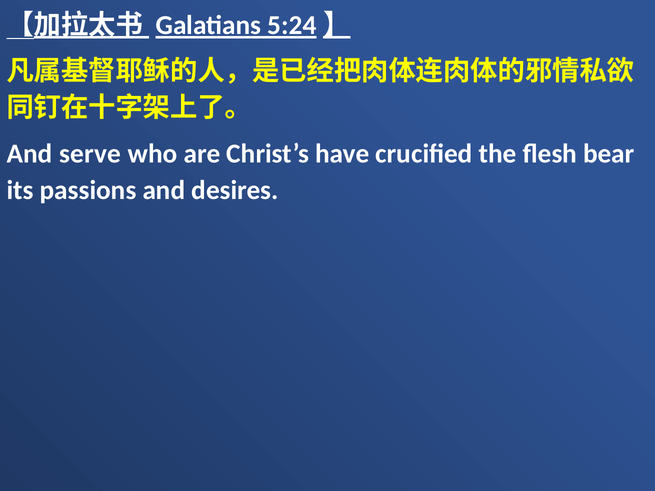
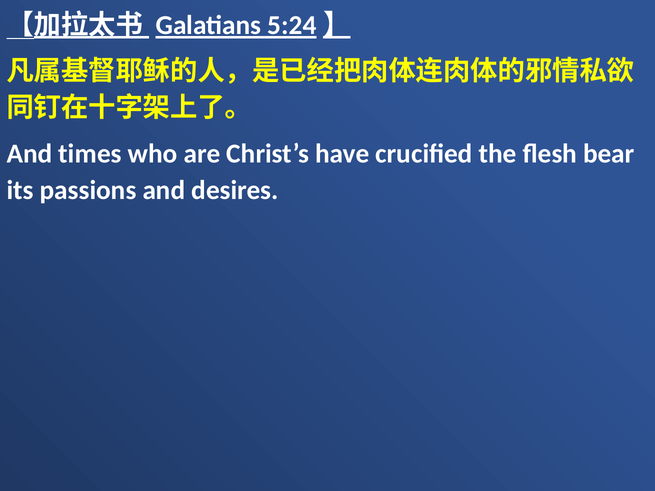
serve: serve -> times (90, 154)
